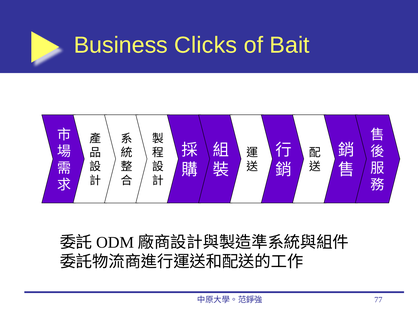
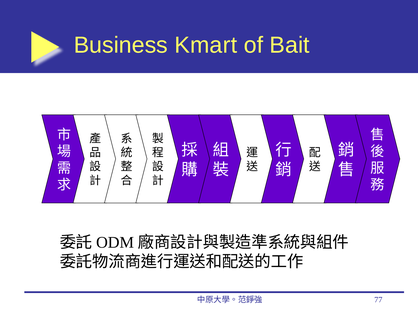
Clicks: Clicks -> Kmart (206, 45)
